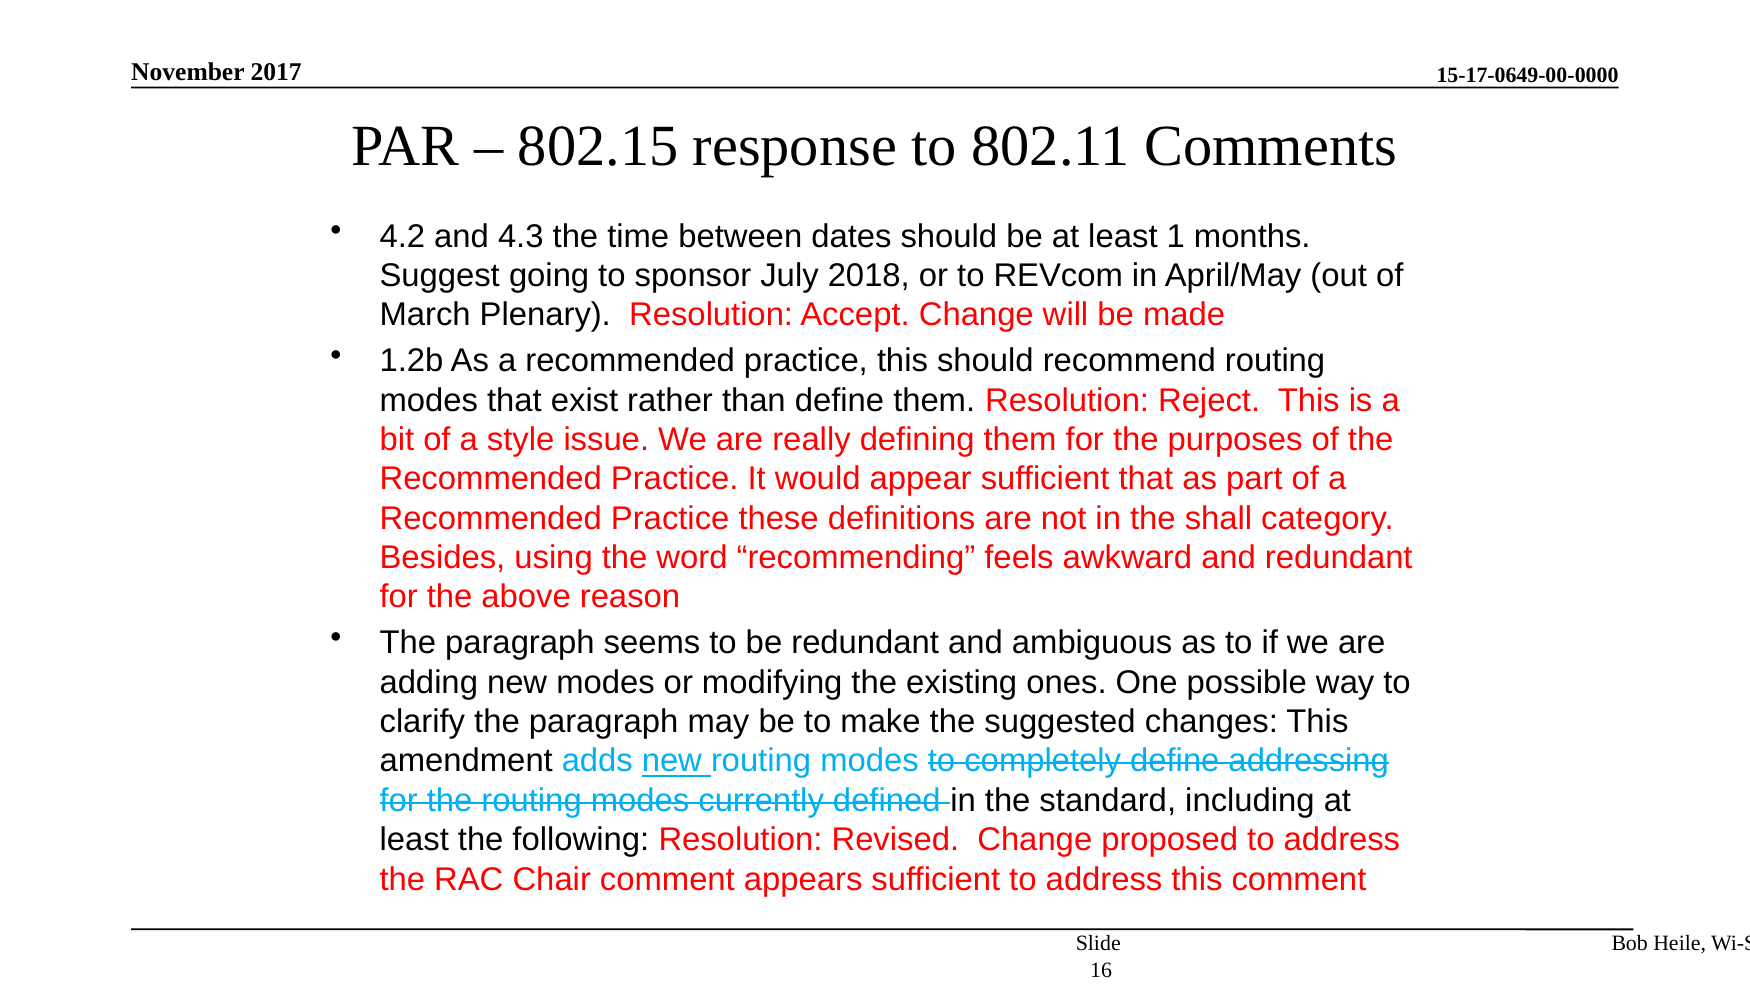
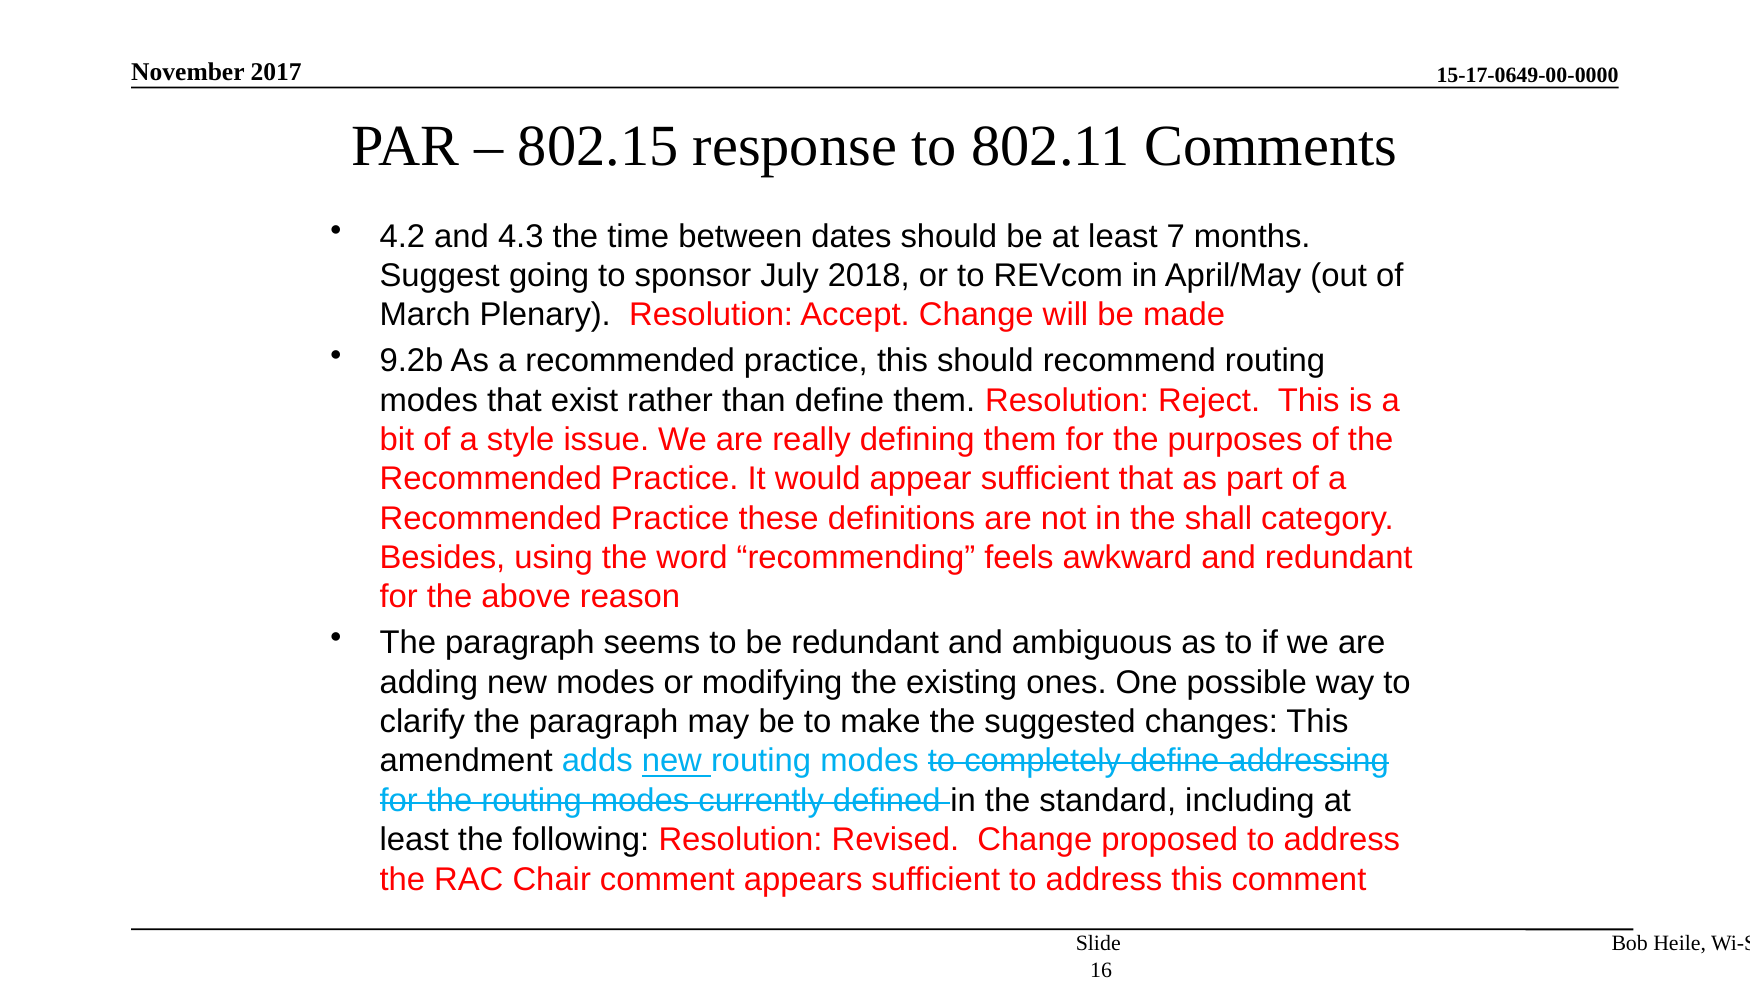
1: 1 -> 7 (1176, 236)
1.2b: 1.2b -> 9.2b (412, 361)
